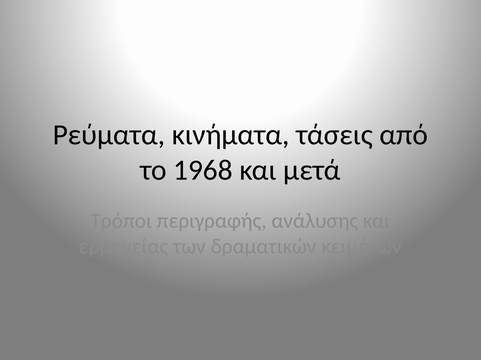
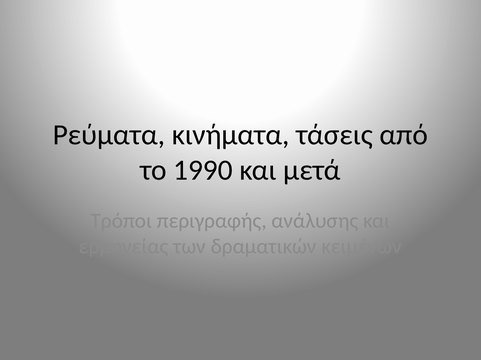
1968: 1968 -> 1990 (203, 170)
